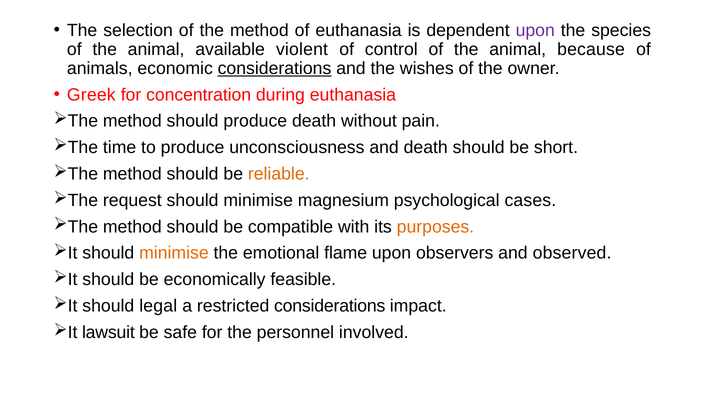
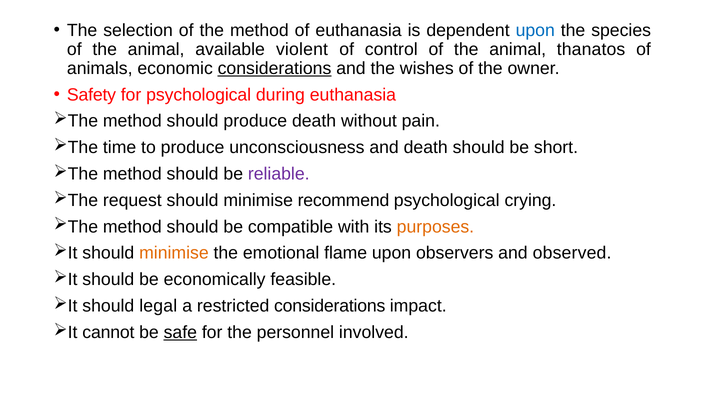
upon colour: purple -> blue (535, 30)
because: because -> thanatos (591, 49)
Greek: Greek -> Safety (92, 95)
for concentration: concentration -> psychological (199, 95)
reliable colour: orange -> purple (279, 174)
magnesium: magnesium -> recommend (343, 200)
cases: cases -> crying (530, 200)
lawsuit: lawsuit -> cannot (108, 332)
safe underline: none -> present (180, 332)
